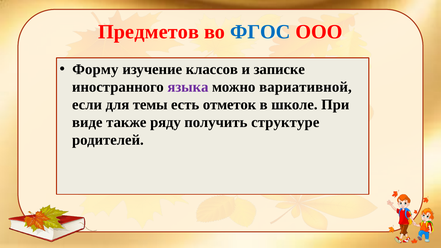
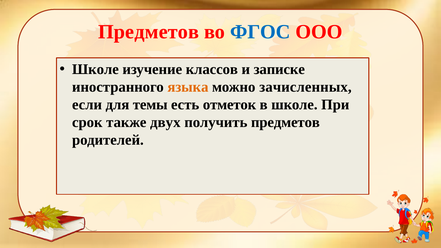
Форму: Форму -> Школе (95, 69)
языка colour: purple -> orange (188, 87)
вариативной: вариативной -> зачисленных (305, 87)
виде: виде -> срок (87, 122)
ряду: ряду -> двух (165, 122)
получить структуре: структуре -> предметов (285, 122)
